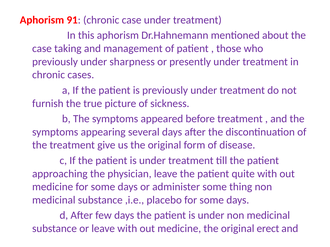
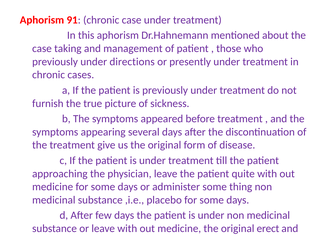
sharpness: sharpness -> directions (132, 62)
